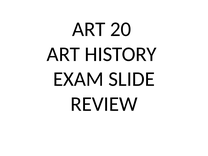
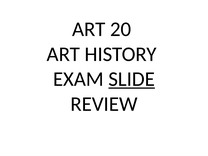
SLIDE underline: none -> present (132, 79)
